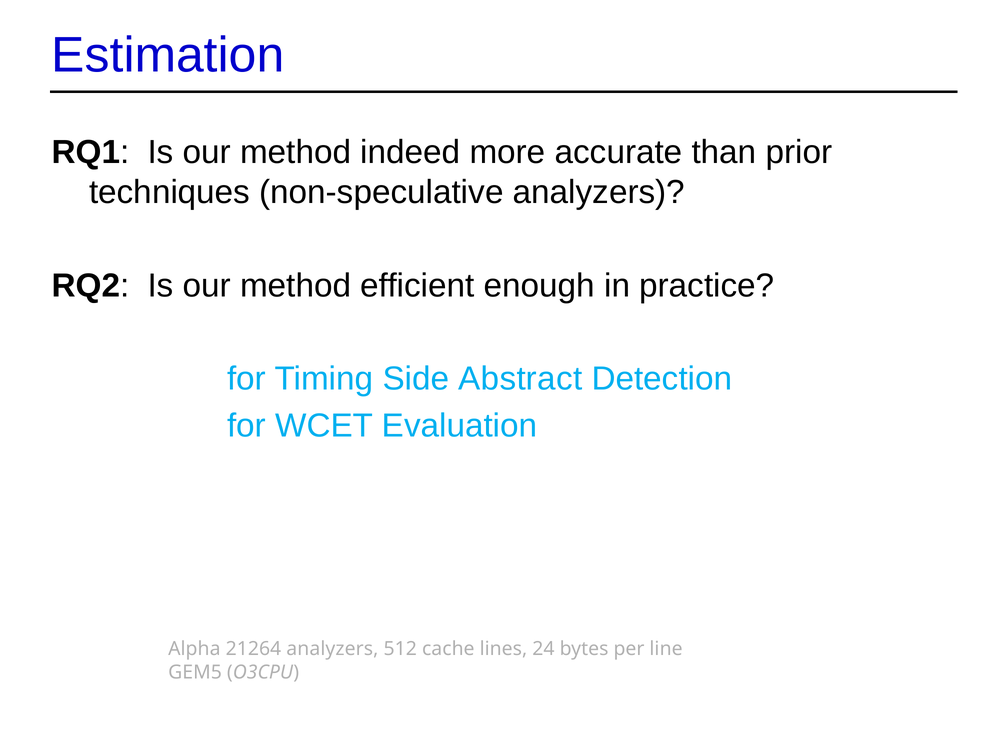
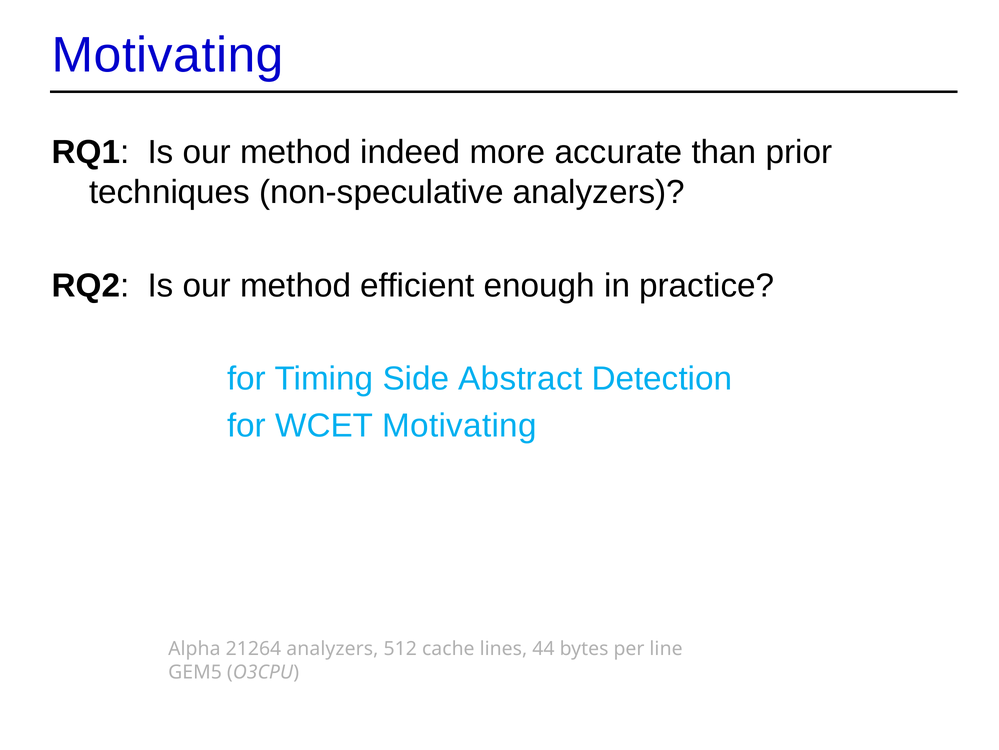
Estimation: Estimation -> Motivating (168, 55)
WCET Evaluation: Evaluation -> Motivating (459, 425)
24: 24 -> 44 (543, 648)
